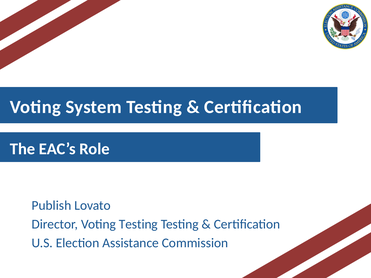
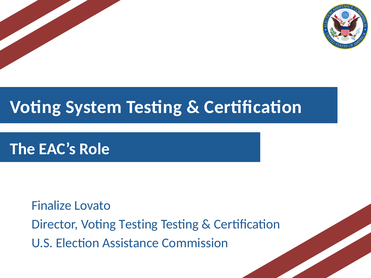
Publish: Publish -> Finalize (52, 206)
